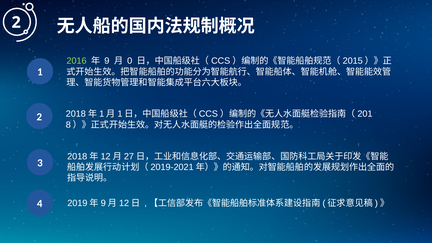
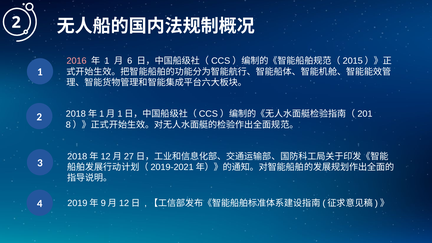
2016 colour: light green -> pink (77, 61)
9: 9 -> 1 (107, 61)
0: 0 -> 6 (130, 61)
